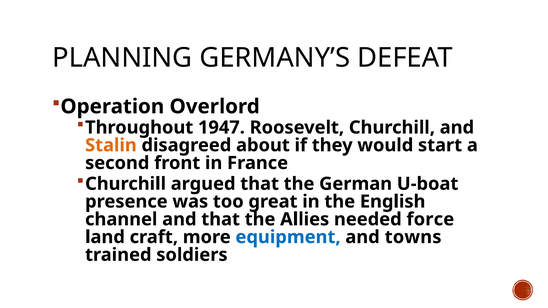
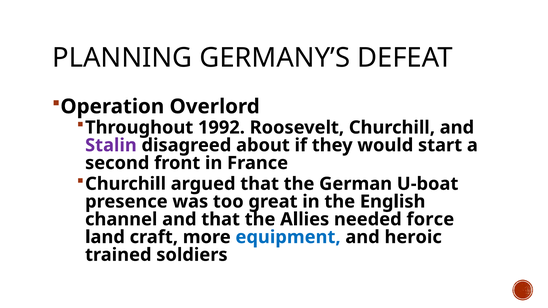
1947: 1947 -> 1992 (221, 128)
Stalin colour: orange -> purple (111, 145)
towns: towns -> heroic (413, 237)
